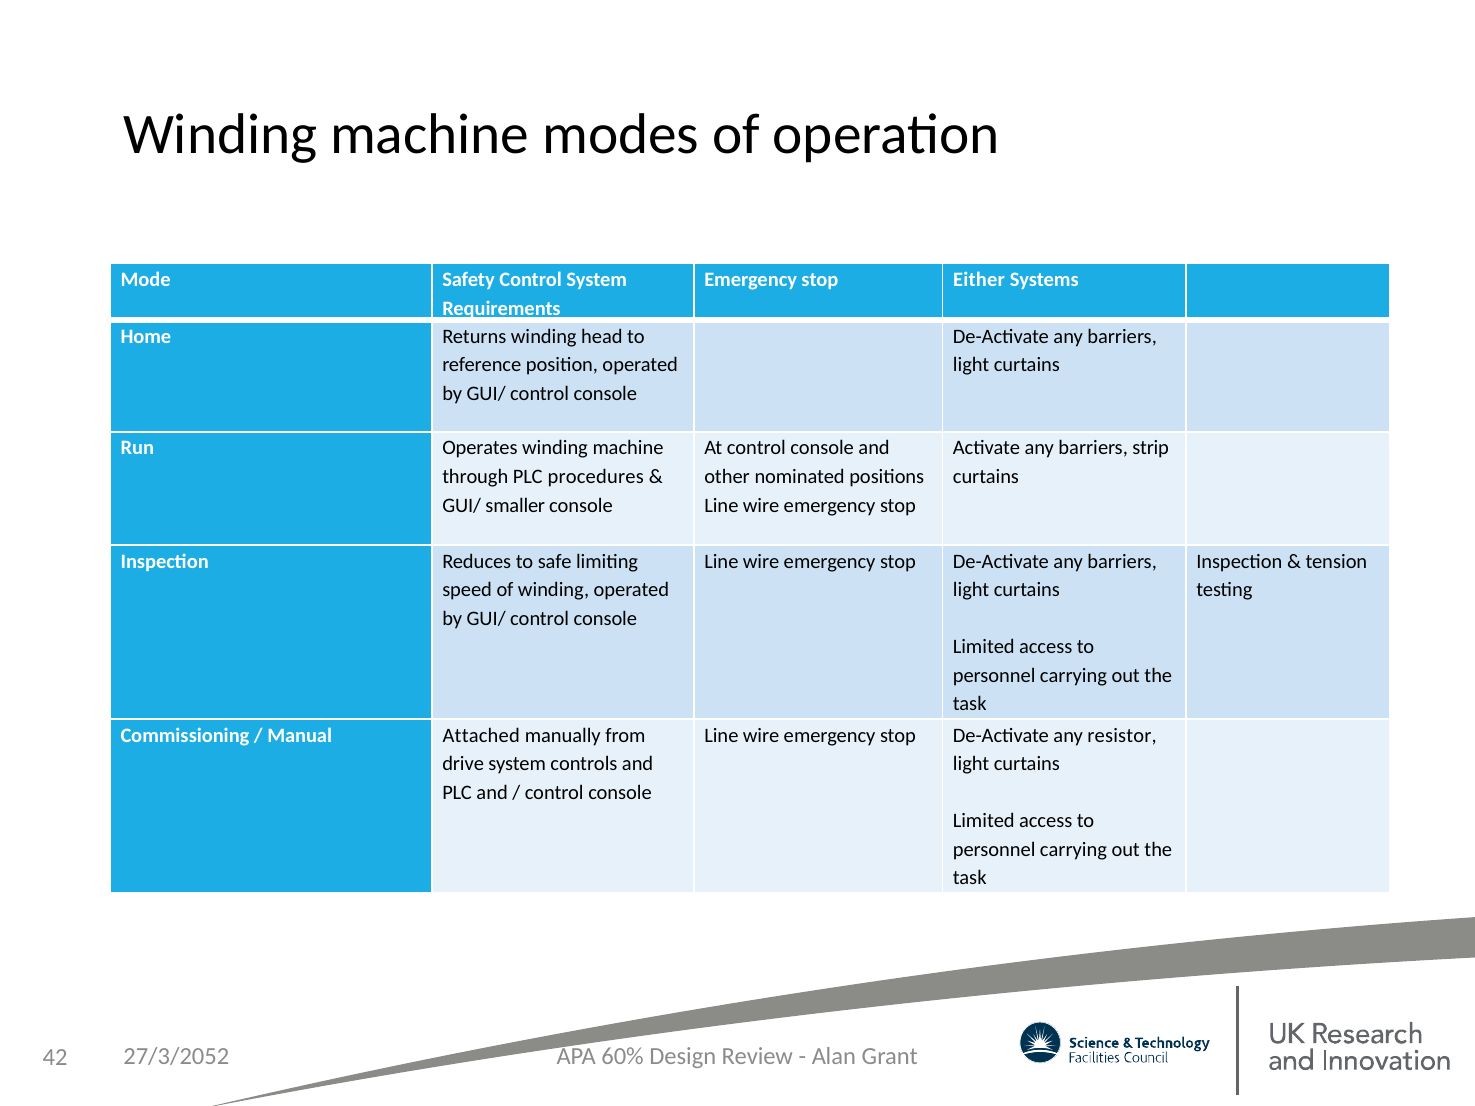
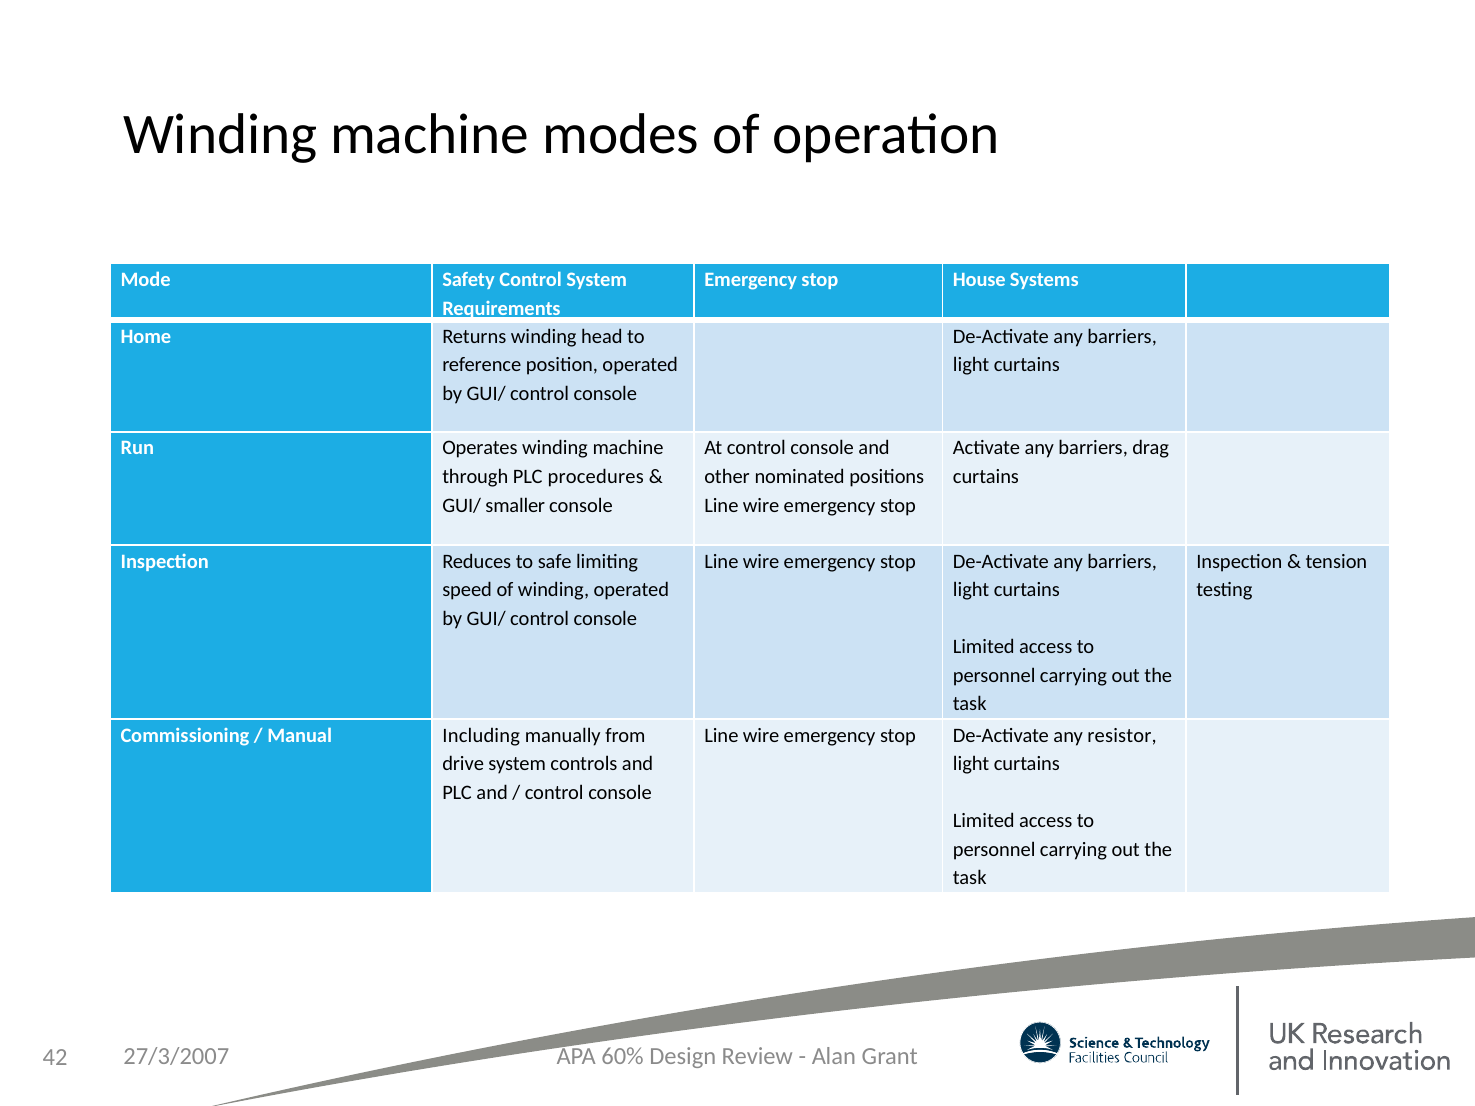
Either: Either -> House (979, 280)
strip: strip -> drag (1151, 448)
Attached: Attached -> Including (481, 735)
27/3/2052: 27/3/2052 -> 27/3/2007 (176, 1056)
